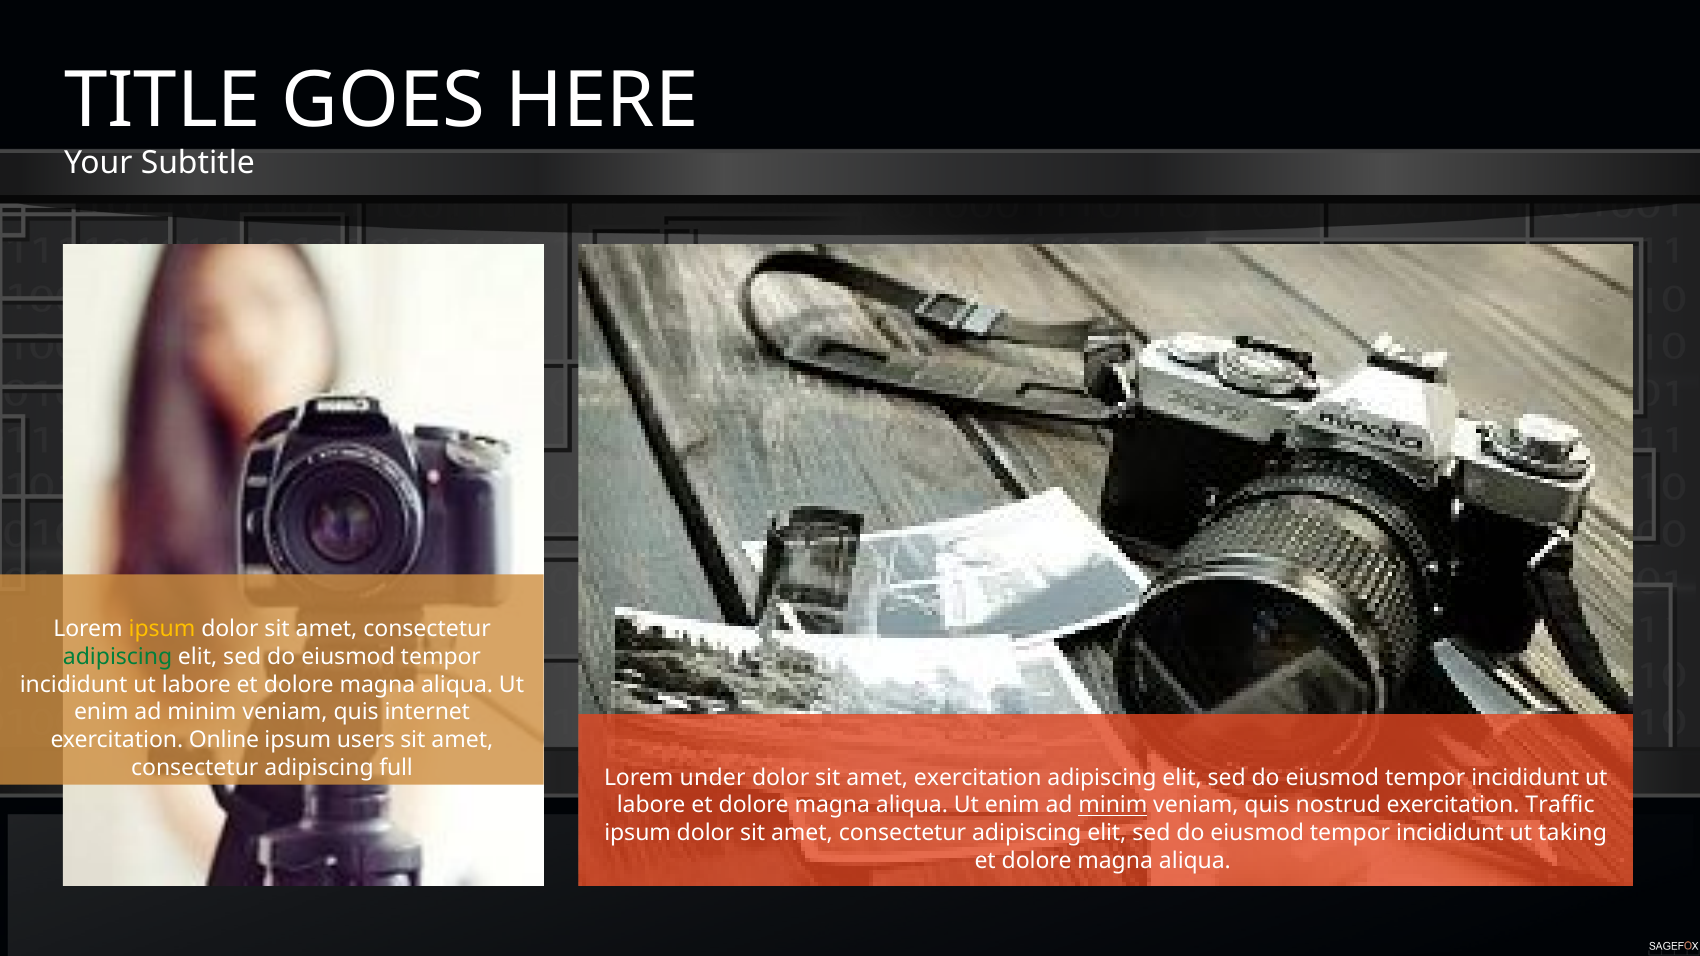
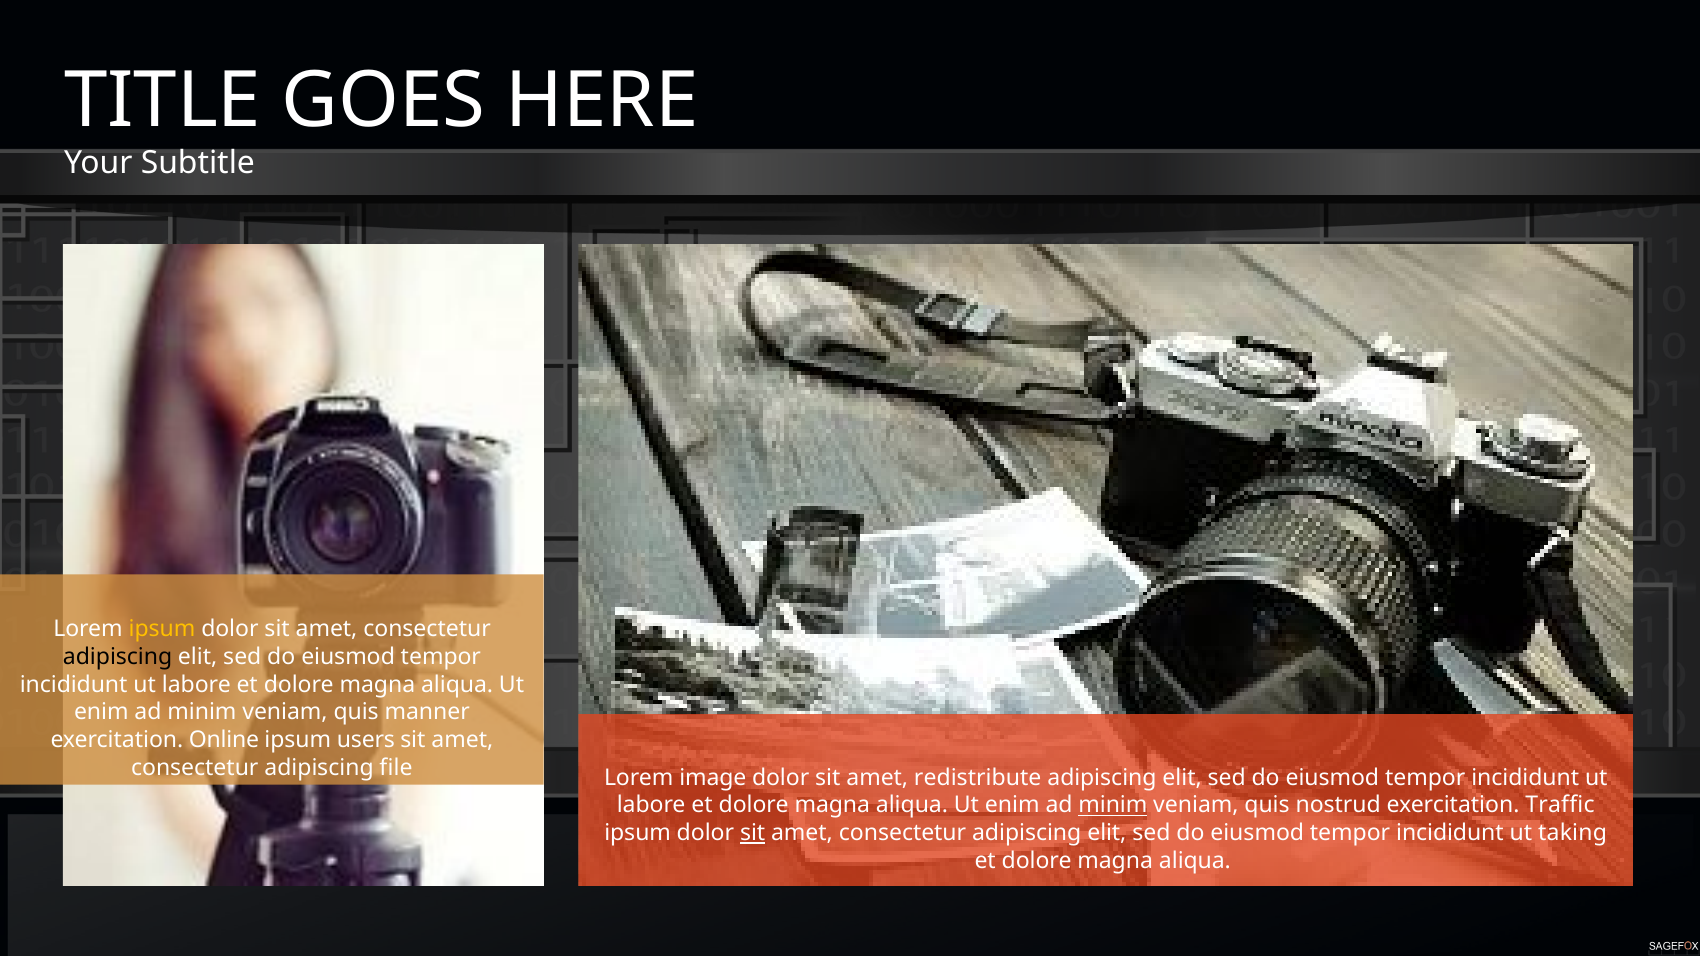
adipiscing colour: green -> black (118, 657)
internet: internet -> manner (427, 712)
full: full -> file (396, 768)
under: under -> image (713, 778)
amet exercitation: exercitation -> redistribute (978, 778)
sit underline: none -> present (753, 833)
